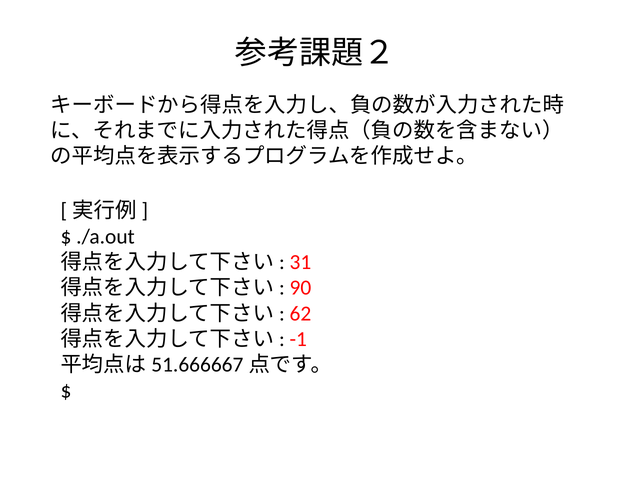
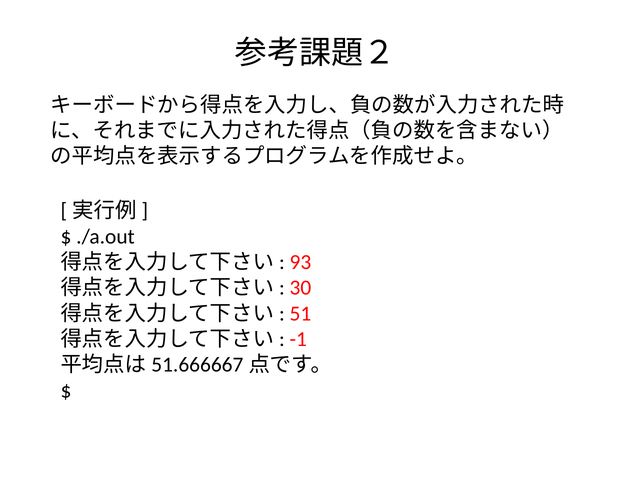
31: 31 -> 93 (300, 262)
90: 90 -> 30 (300, 288)
62: 62 -> 51 (300, 314)
